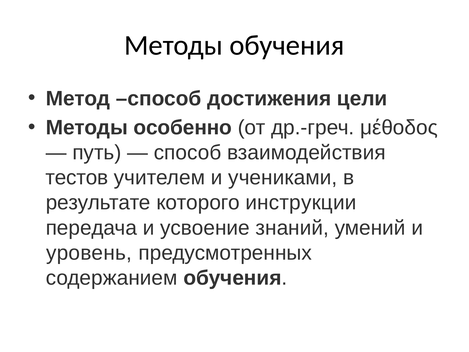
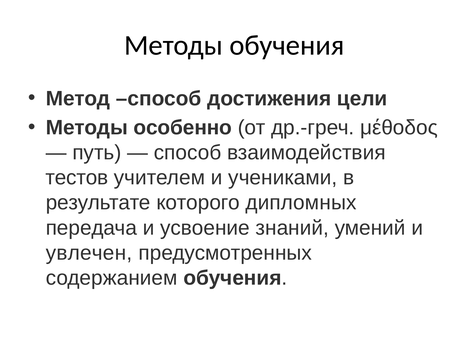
инструкции: инструкции -> дипломных (301, 203)
уровень: уровень -> увлечен (89, 253)
